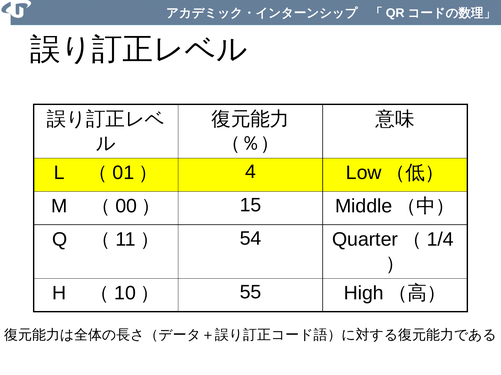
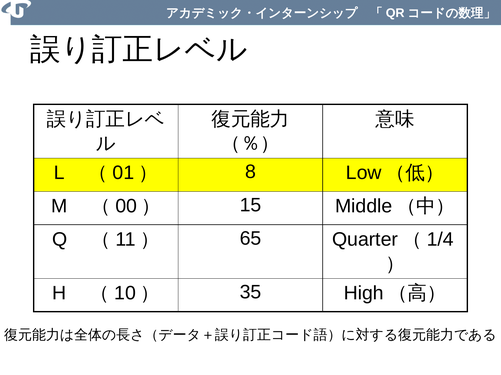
4: 4 -> 8 (251, 172)
54: 54 -> 65 (251, 239)
55: 55 -> 35 (251, 293)
